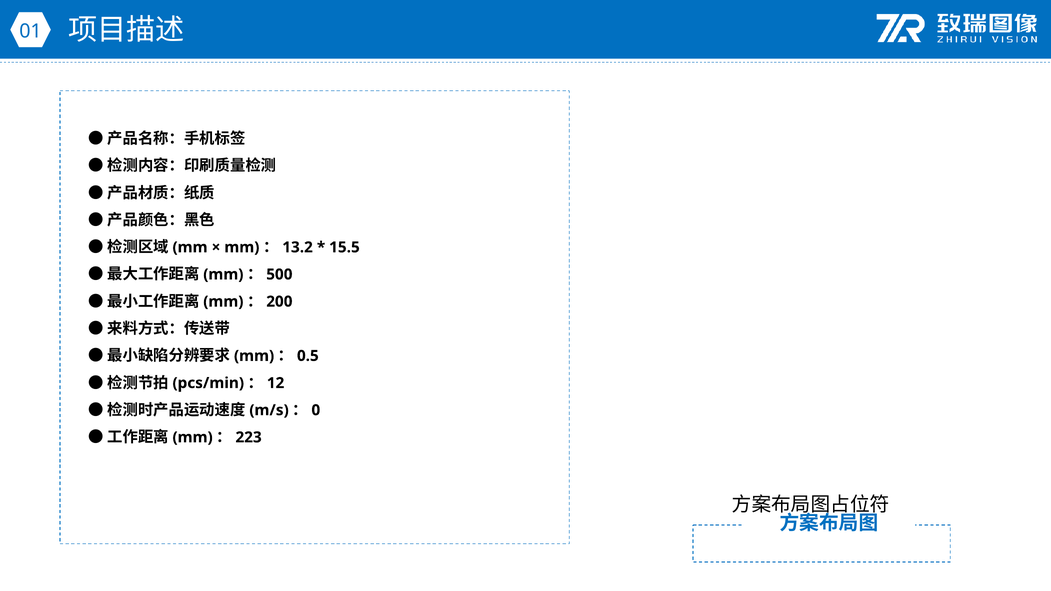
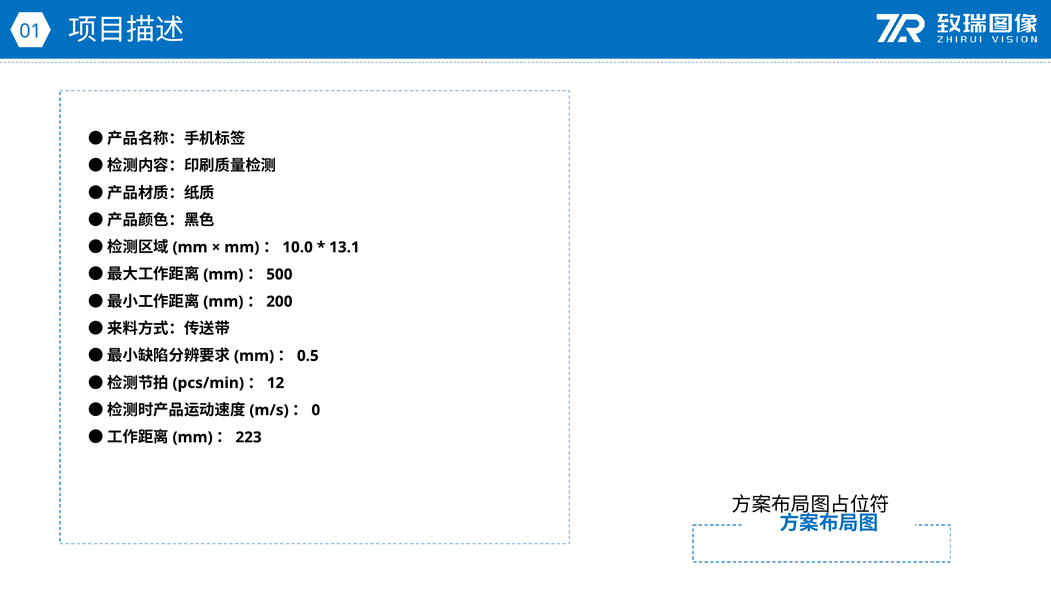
13.2: 13.2 -> 10.0 (298, 247)
15.5: 15.5 -> 13.1 (344, 247)
